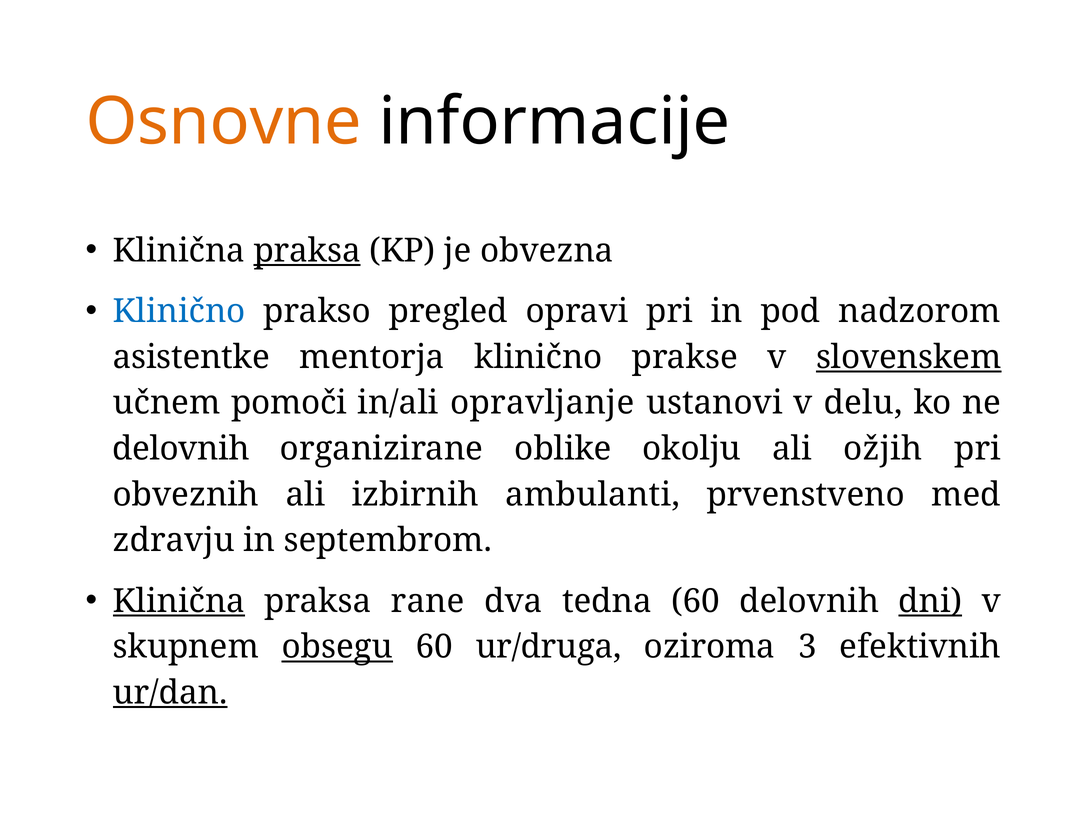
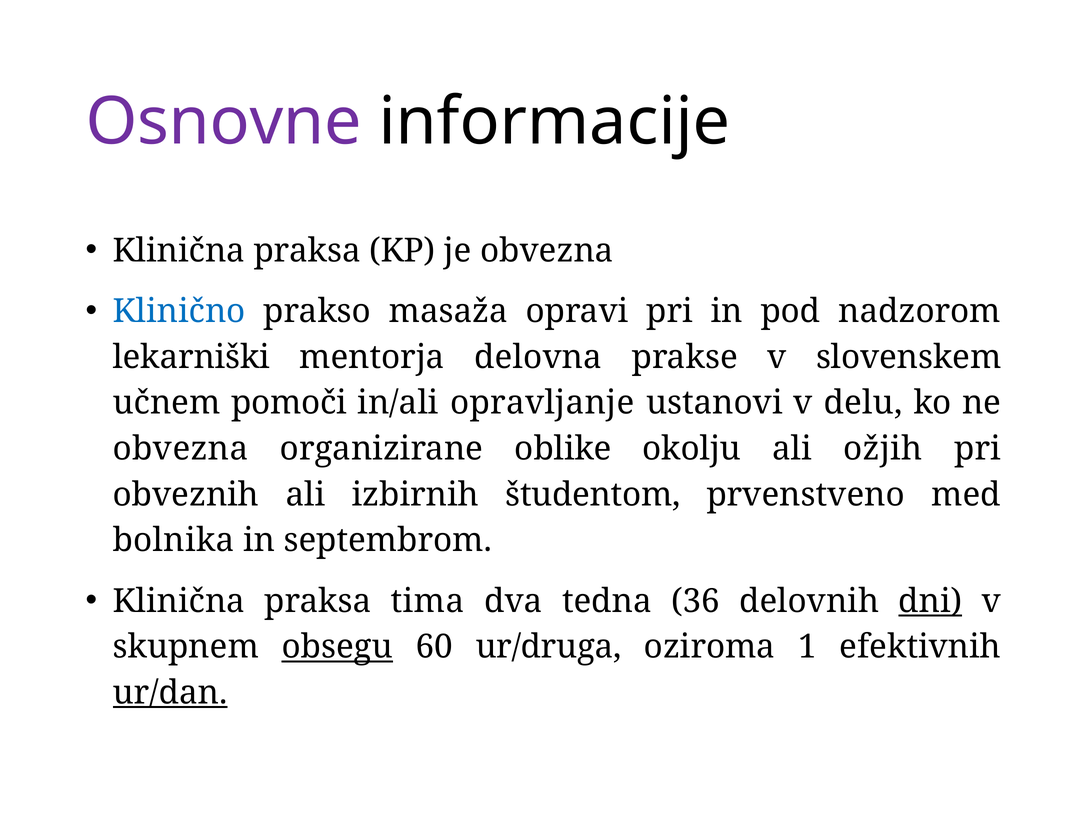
Osnovne colour: orange -> purple (224, 122)
praksa underline: present -> none (307, 251)
pregled: pregled -> masaža (448, 312)
asistentke: asistentke -> lekarniški (191, 357)
mentorja klinično: klinično -> delovna (538, 357)
slovenskem underline: present -> none (909, 357)
delovnih: delovnih -> obvezna (181, 449)
ambulanti: ambulanti -> študentom (593, 495)
zdravju: zdravju -> bolnika (174, 541)
Klinična underline: present -> none (179, 601)
rane: rane -> tima (428, 601)
tedna 60: 60 -> 36 (696, 601)
3: 3 -> 1 (807, 647)
